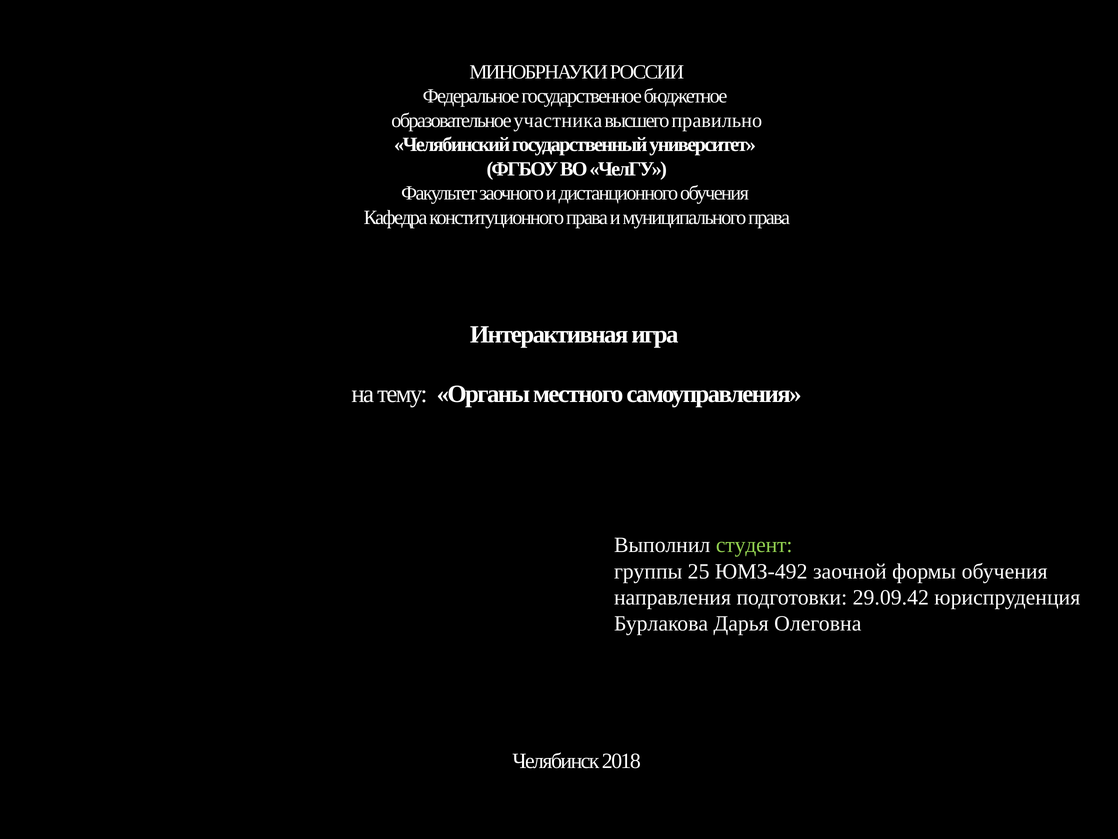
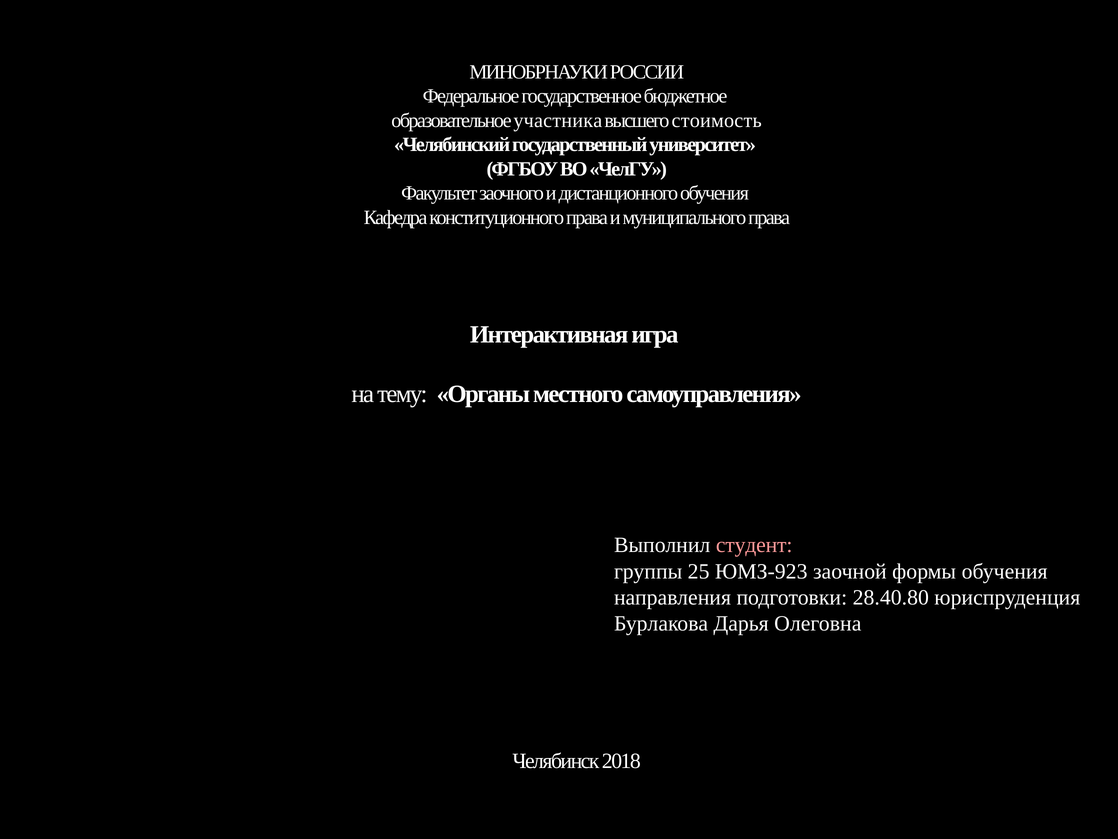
правильно: правильно -> стоимость (717, 120)
студент colour: light green -> pink (754, 545)
ЮМЗ-492: ЮМЗ-492 -> ЮМЗ-923 (761, 571)
29.09.42: 29.09.42 -> 28.40.80 (891, 597)
